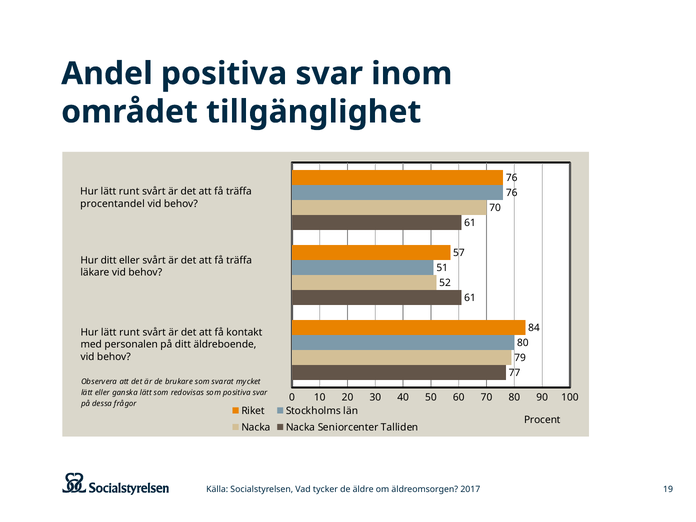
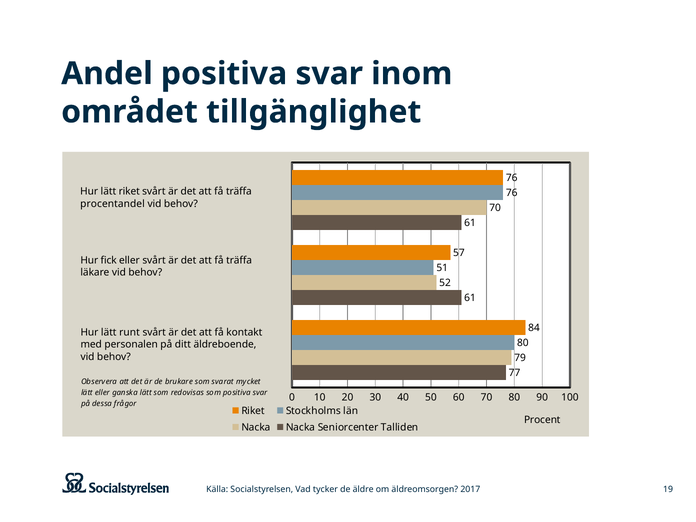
runt: runt -> riket (129, 192)
Hur ditt: ditt -> fick (109, 260)
